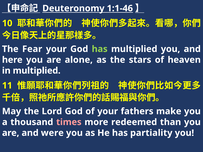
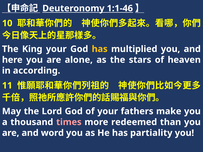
Fear: Fear -> King (32, 49)
has colour: light green -> yellow (100, 49)
in multiplied: multiplied -> according (37, 71)
were: were -> word (52, 133)
